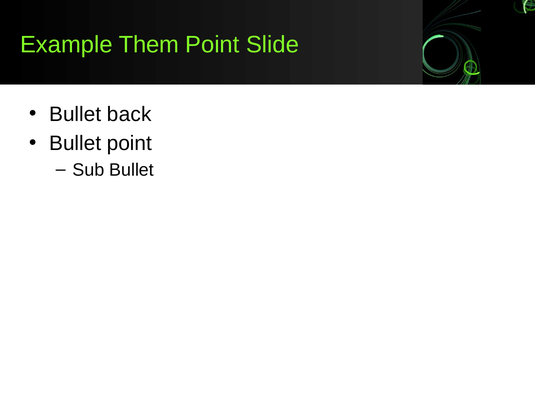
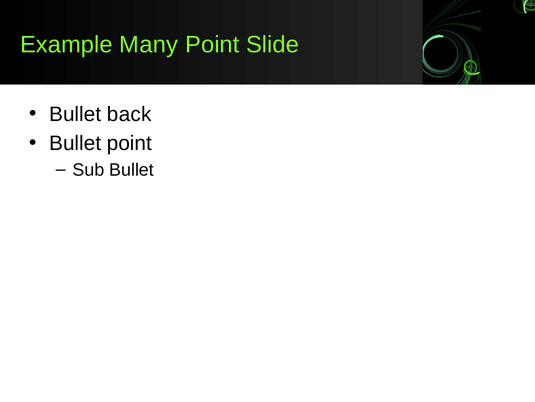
Them: Them -> Many (149, 45)
